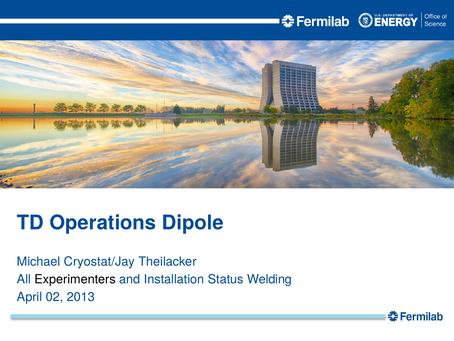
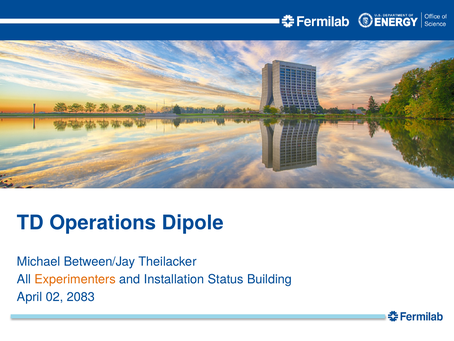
Cryostat/Jay: Cryostat/Jay -> Between/Jay (100, 261)
Experimenters colour: black -> orange (75, 279)
Welding: Welding -> Building (269, 279)
2013: 2013 -> 2083 (81, 297)
